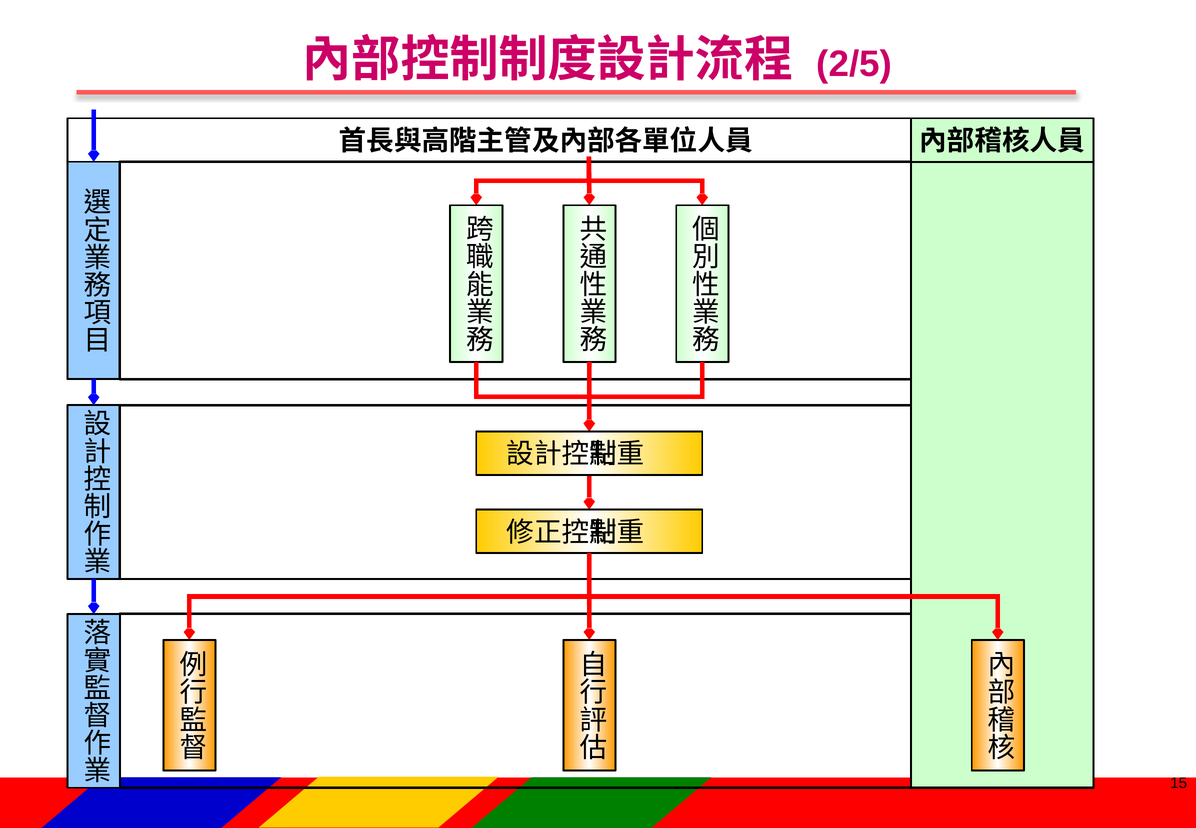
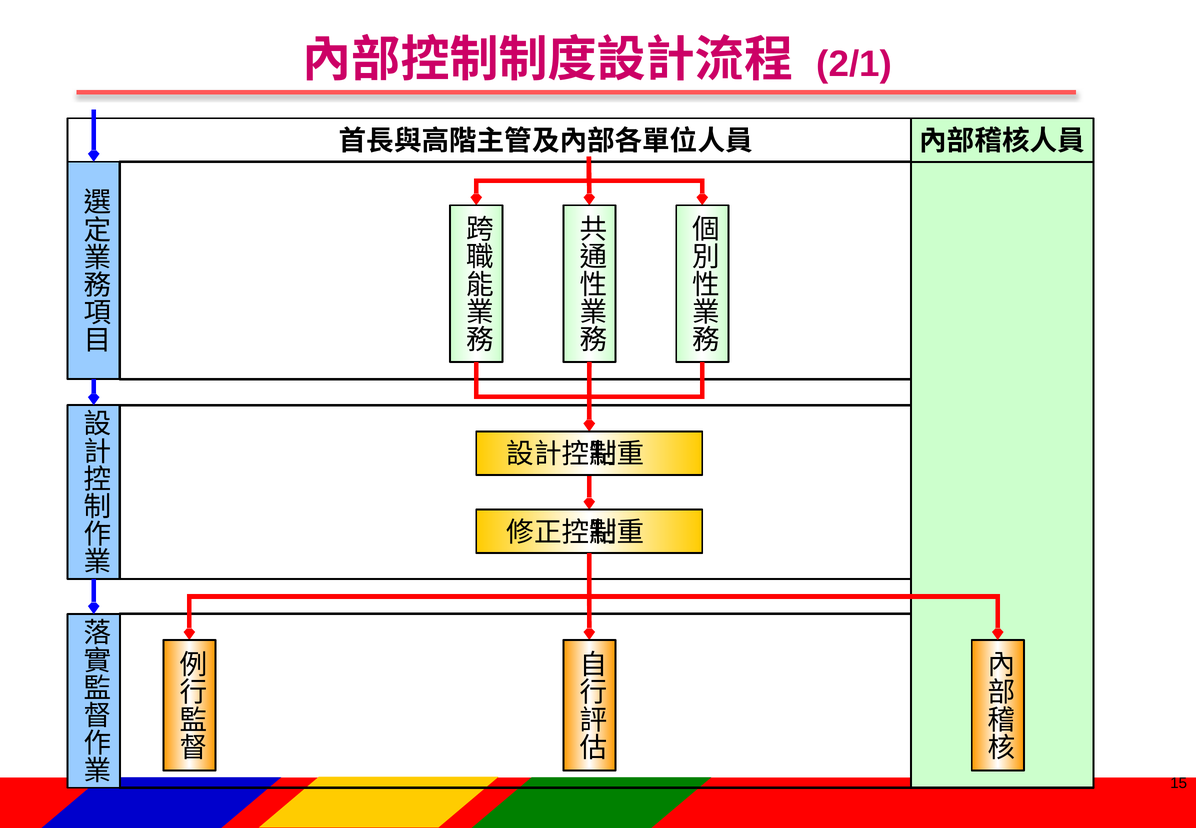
2/5: 2/5 -> 2/1 (854, 64)
